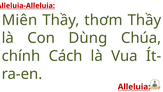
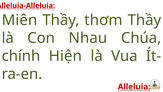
Dùng: Dùng -> Nhau (88, 38)
Cách: Cách -> Hiện (65, 56)
